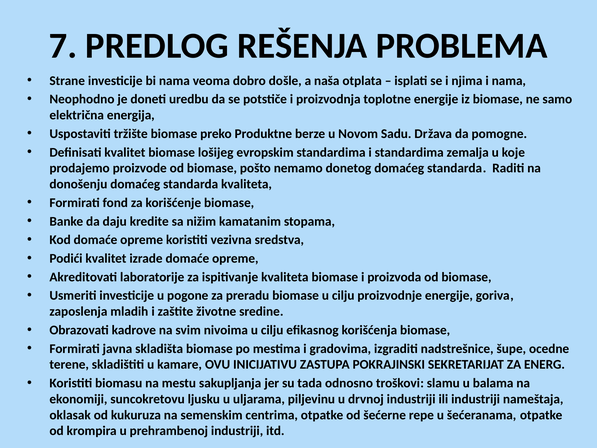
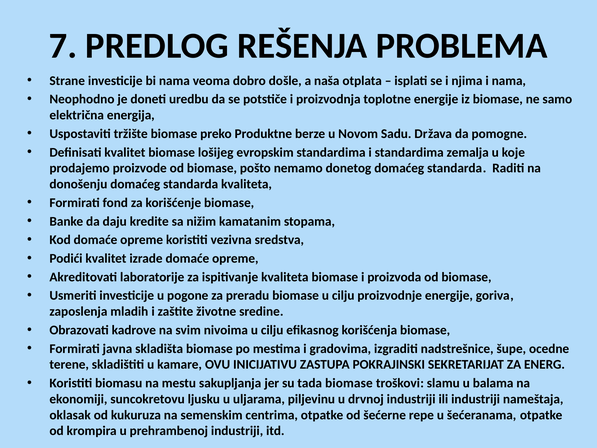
tada odnosno: odnosno -> biomase (349, 383)
